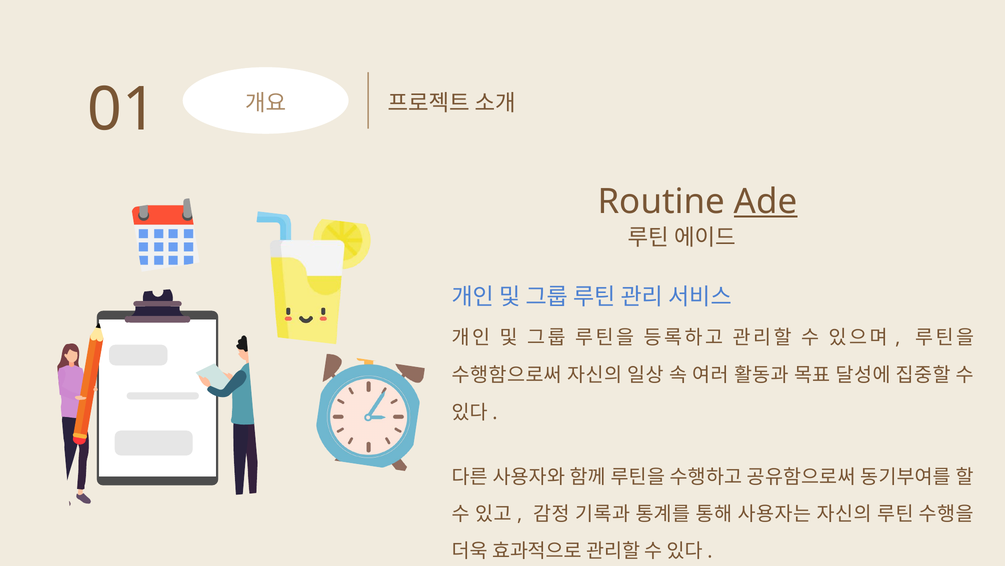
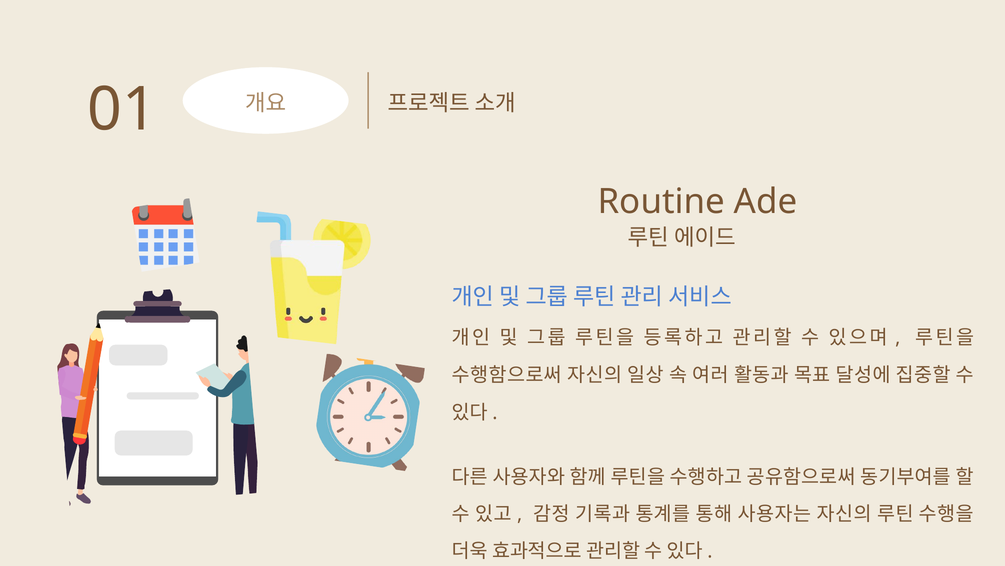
Ade underline: present -> none (766, 201)
